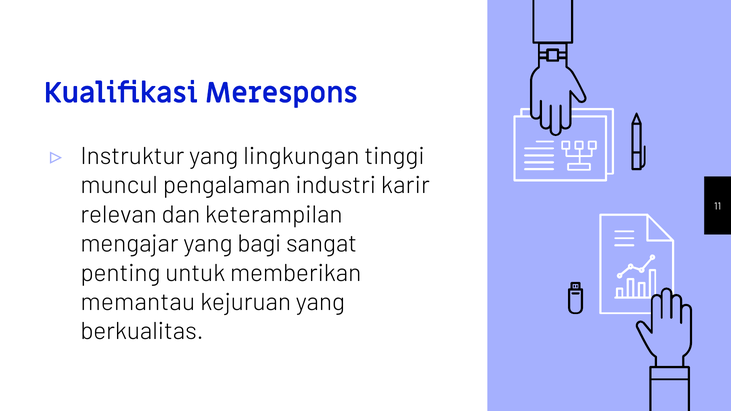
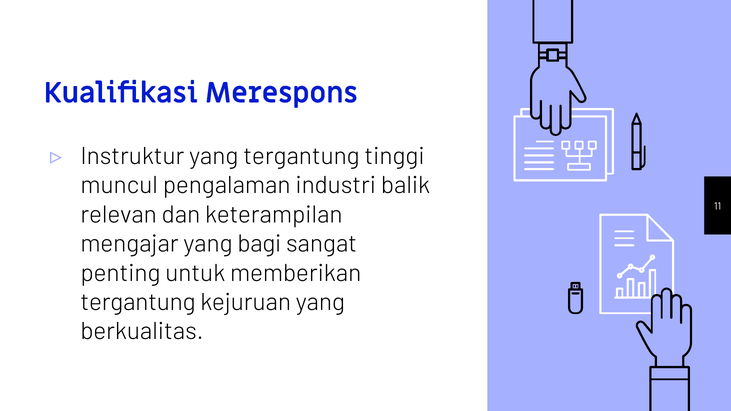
yang lingkungan: lingkungan -> tergantung (301, 156)
karir: karir -> balik (406, 185)
memantau: memantau -> tergantung (138, 302)
